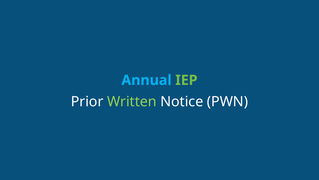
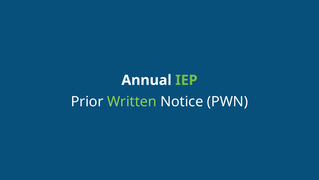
Annual colour: light blue -> white (146, 80)
